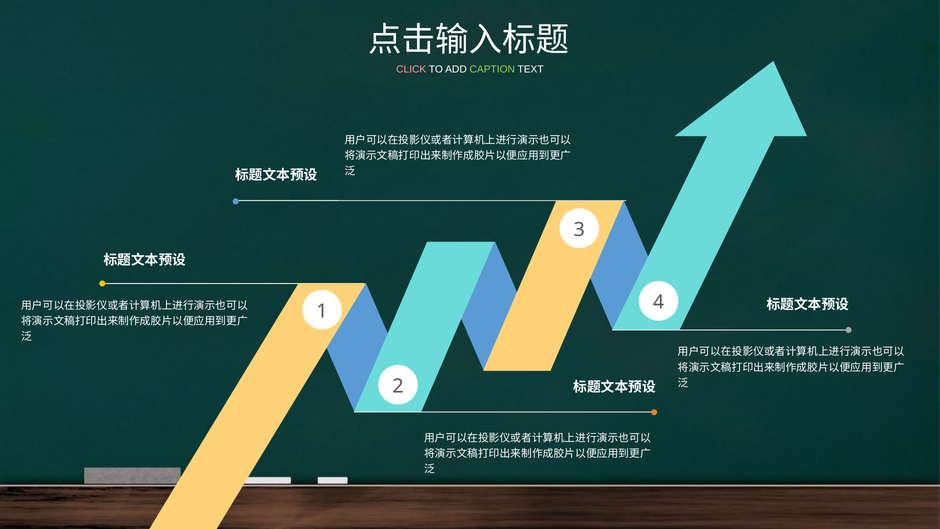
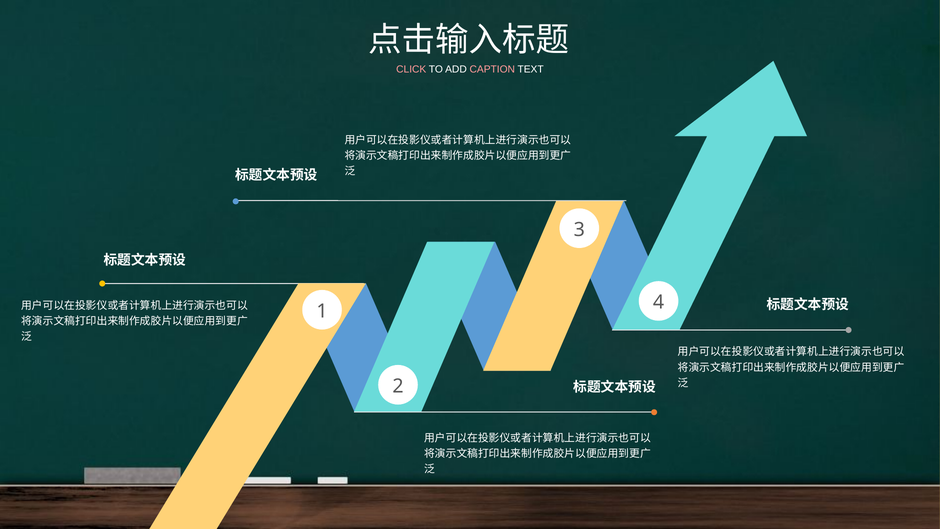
CAPTION colour: light green -> pink (492, 69)
